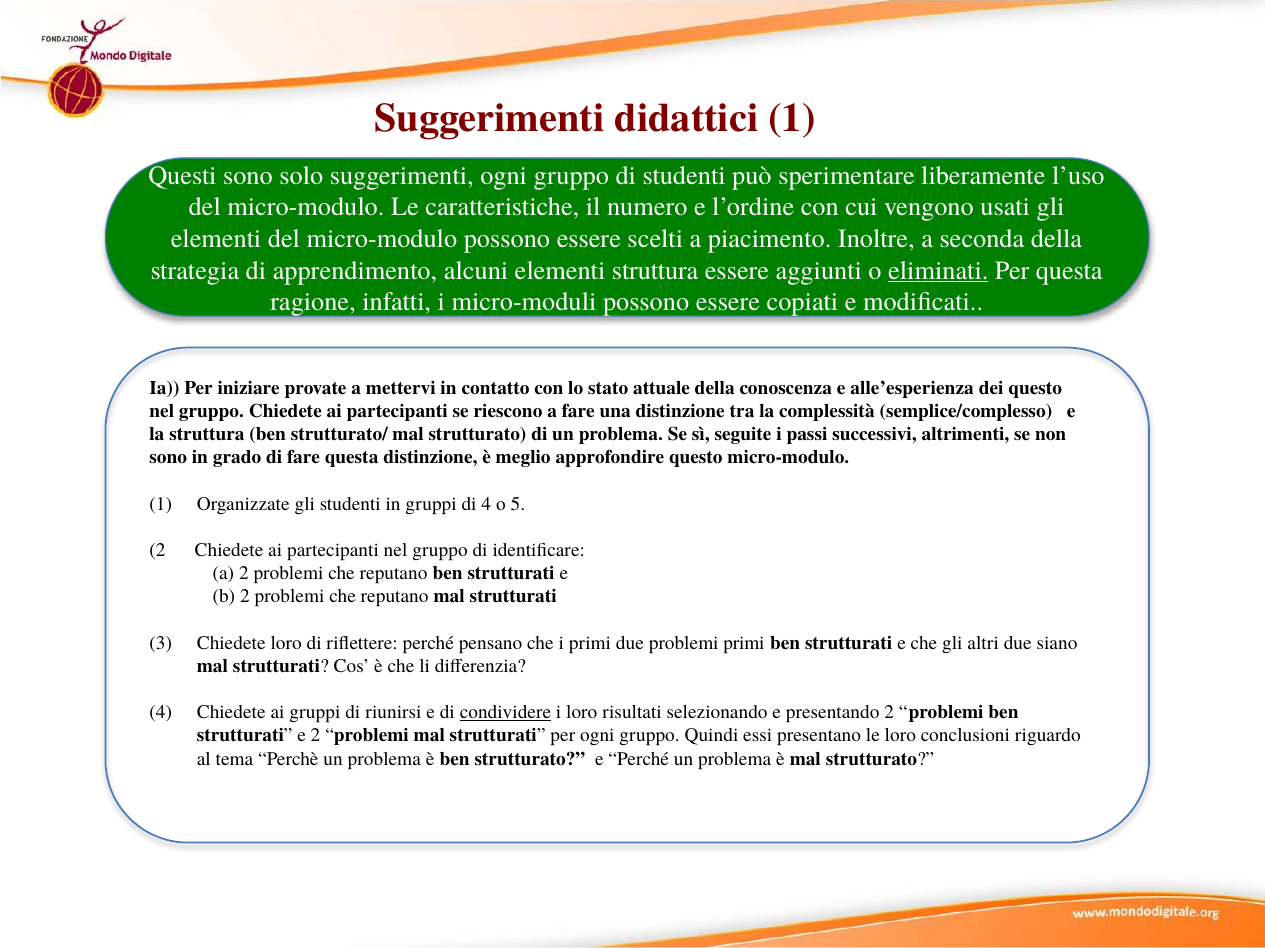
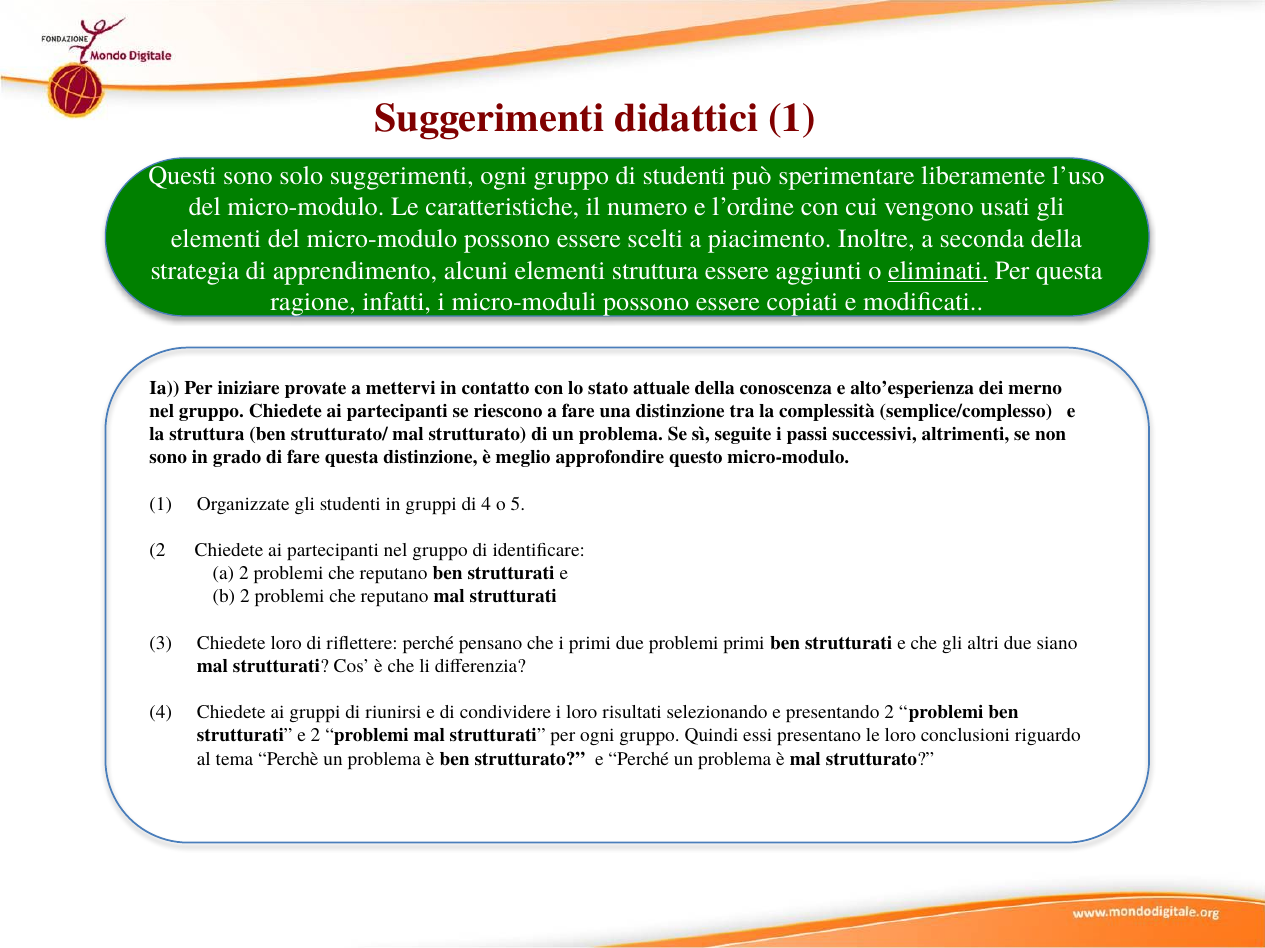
alle’esperienza: alle’esperienza -> alto’esperienza (912, 388)
dei questo: questo -> merno (1035, 388)
condividere underline: present -> none (505, 713)
